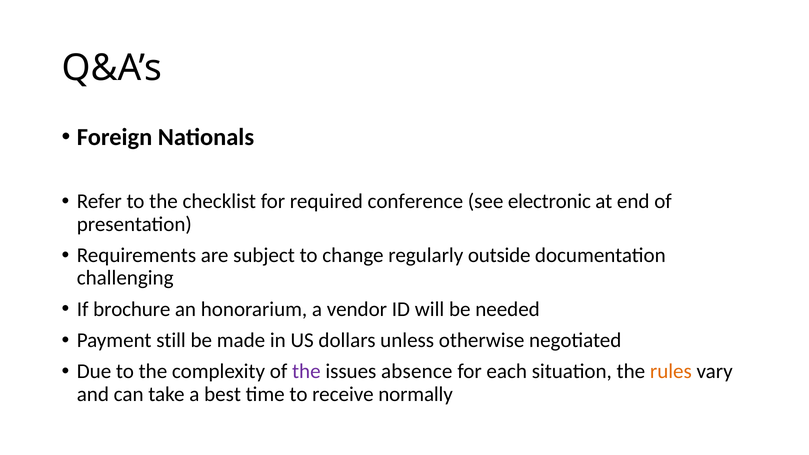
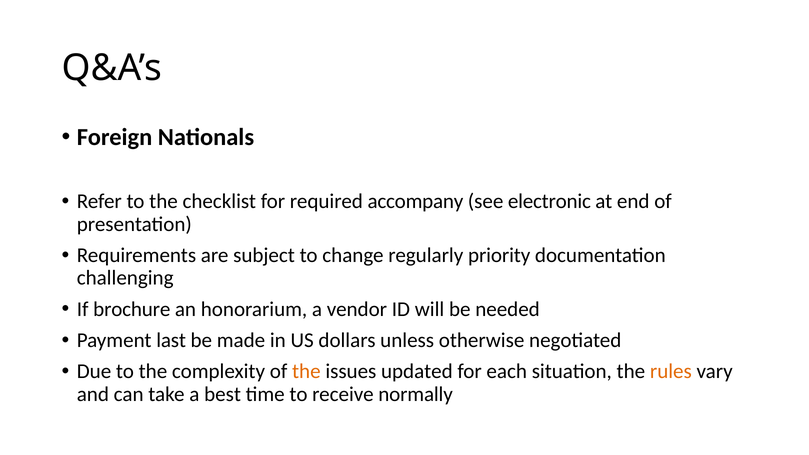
conference: conference -> accompany (415, 201)
outside: outside -> priority (499, 255)
still: still -> last (171, 340)
the colour: purple -> orange (306, 372)
absence: absence -> updated (417, 372)
